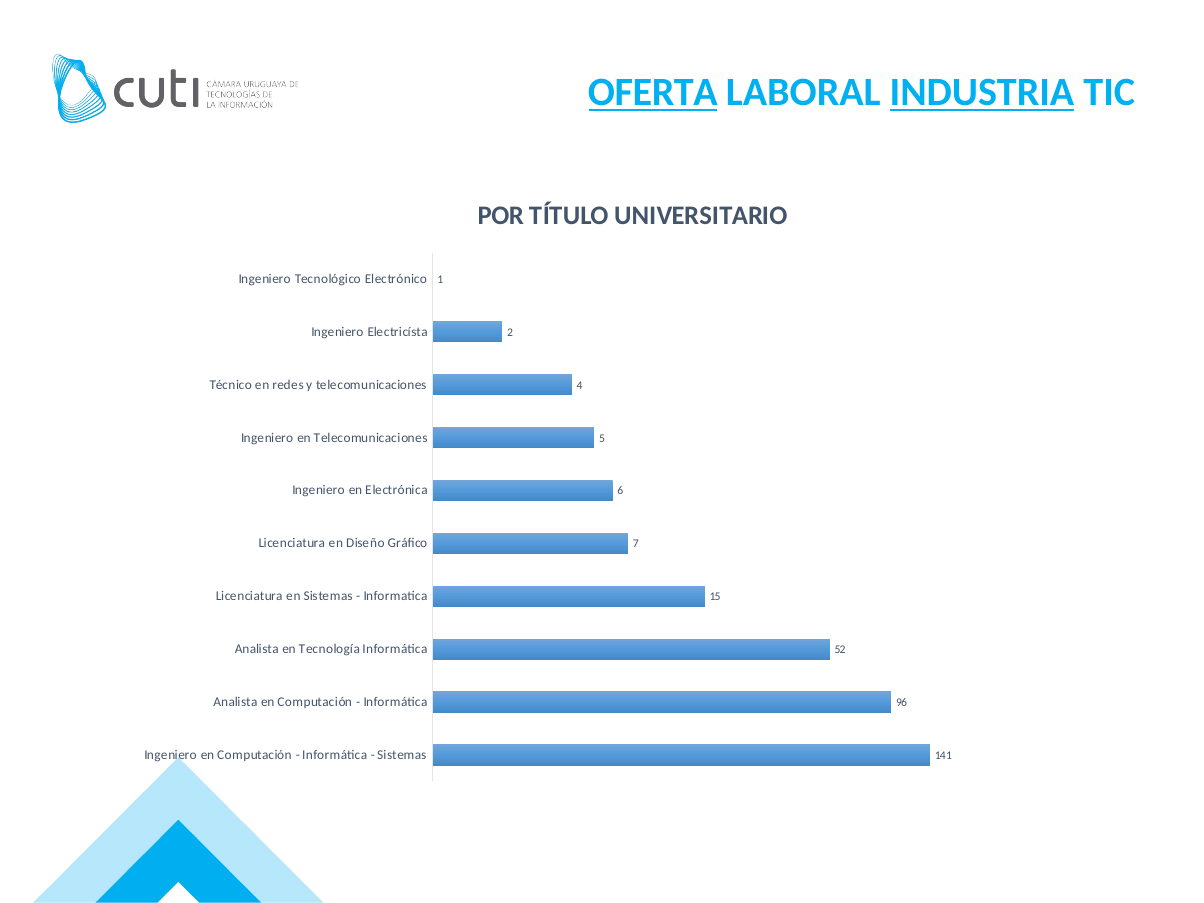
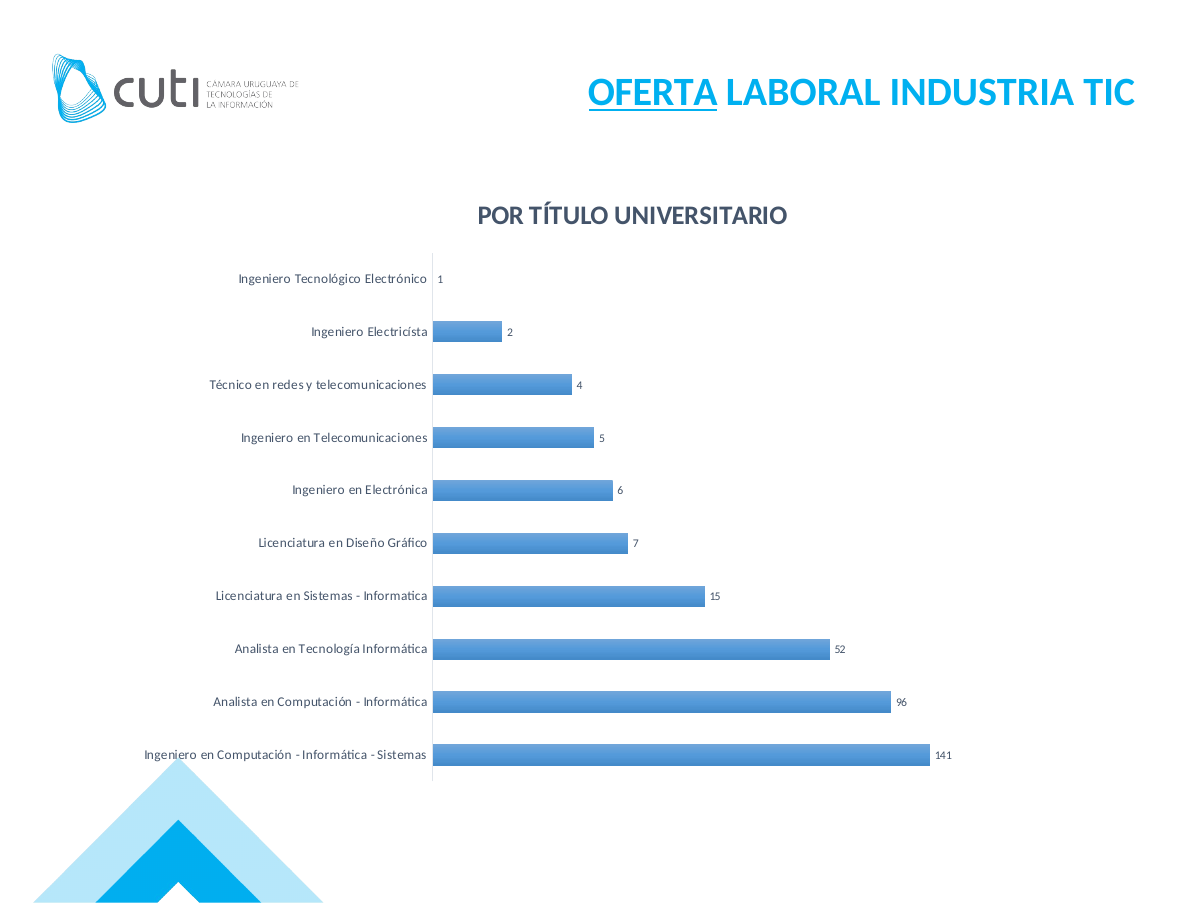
INDUSTRIA underline: present -> none (982, 93)
